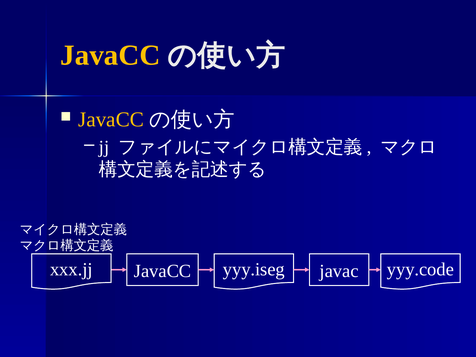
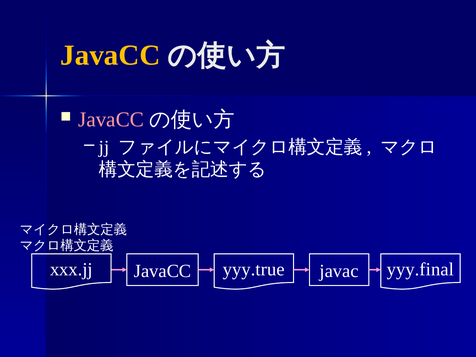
JavaCC colour: yellow -> pink (111, 120)
yyy.iseg: yyy.iseg -> yyy.true (254, 269)
yyy.code: yyy.code -> yyy.final (420, 269)
